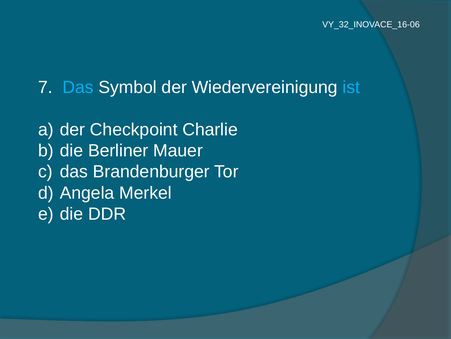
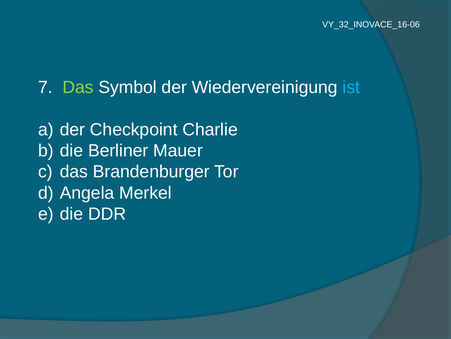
Das colour: light blue -> light green (78, 87)
